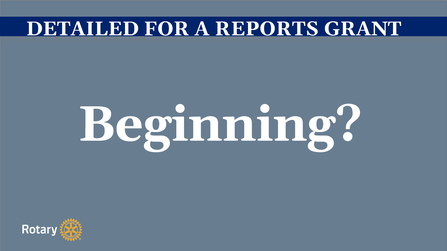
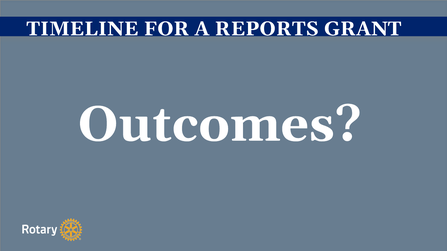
DETAILED: DETAILED -> TIMELINE (82, 29)
Beginning: Beginning -> Outcomes (220, 125)
